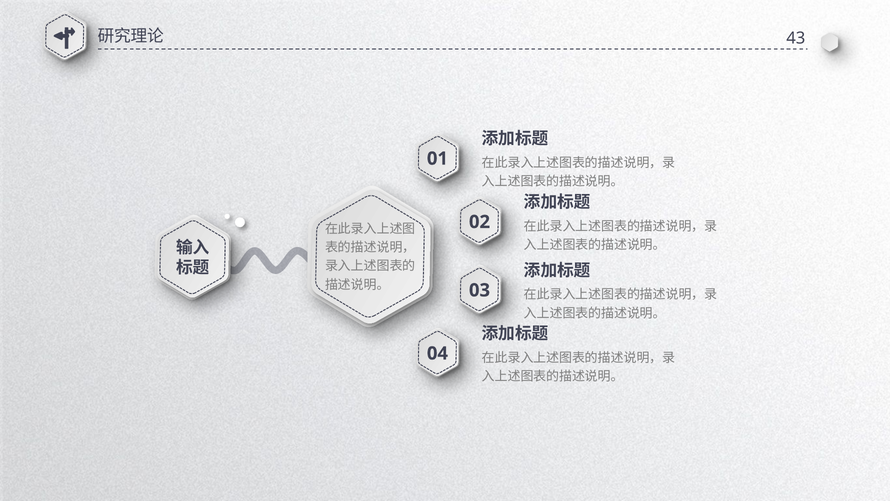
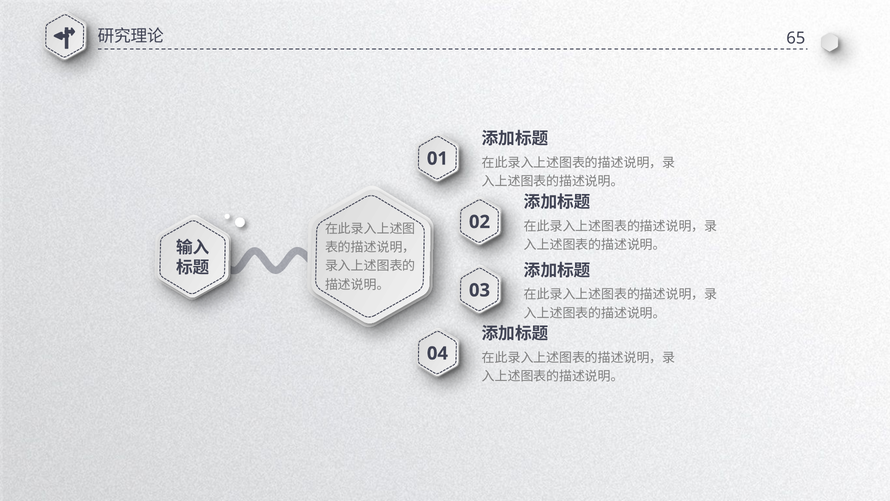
43: 43 -> 65 (796, 38)
